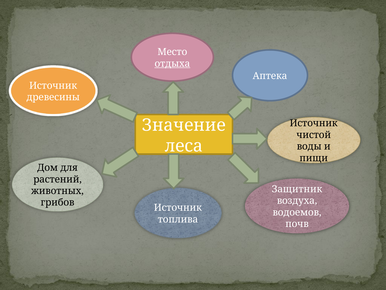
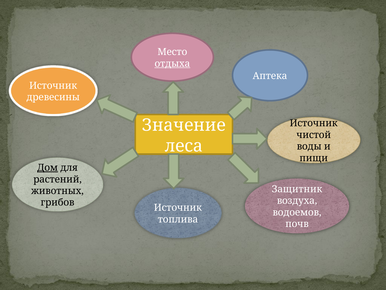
Дом underline: none -> present (48, 167)
